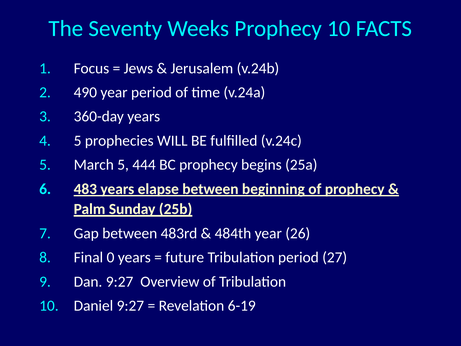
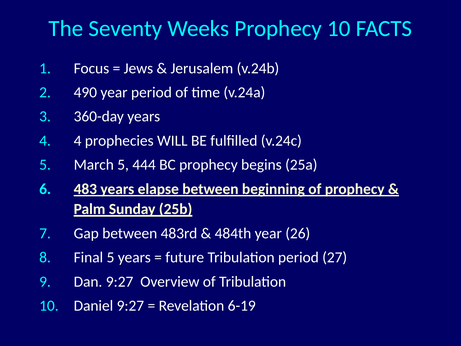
5: 5 -> 4 (78, 141)
Final 0: 0 -> 5 (110, 257)
